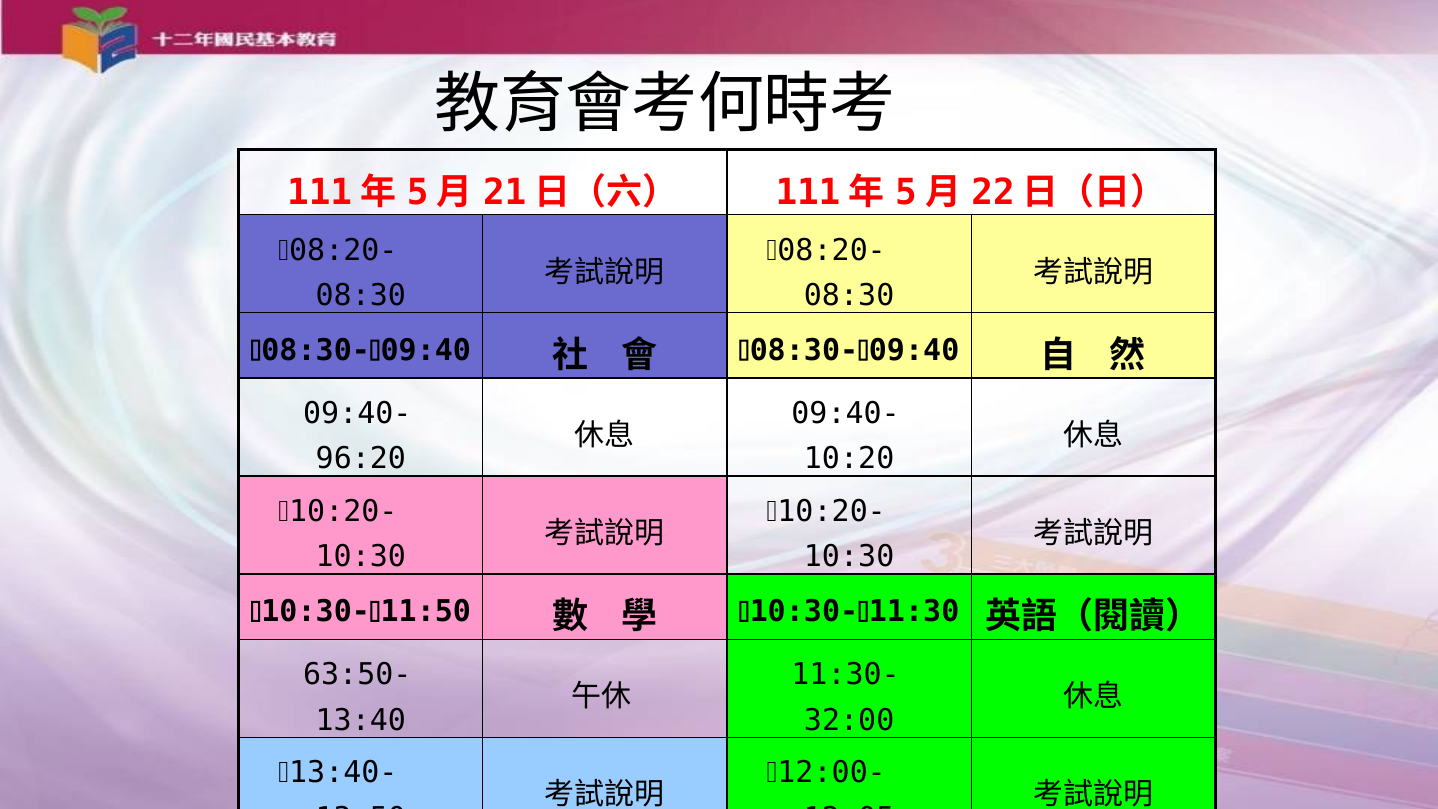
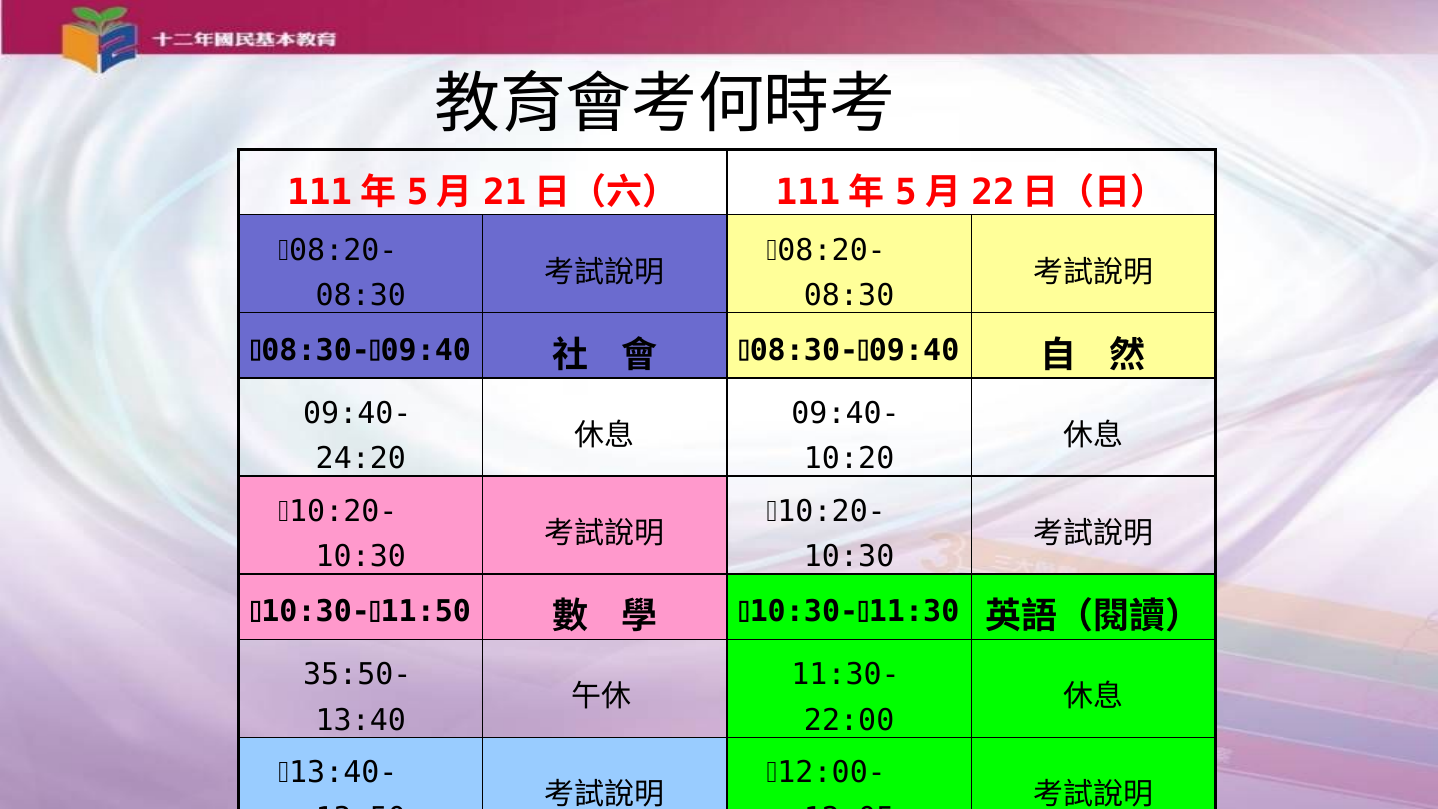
96:20: 96:20 -> 24:20 (361, 459)
63:50-: 63:50- -> 35:50- (357, 675)
32:00: 32:00 -> 22:00 (849, 720)
